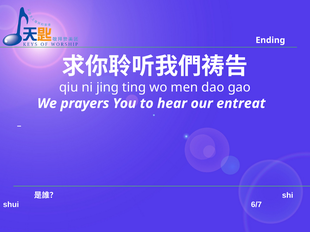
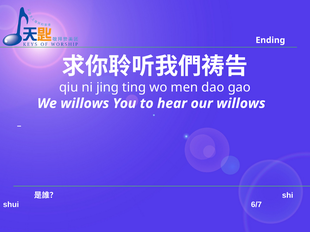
We prayers: prayers -> willows (85, 104)
our entreat: entreat -> willows (241, 104)
